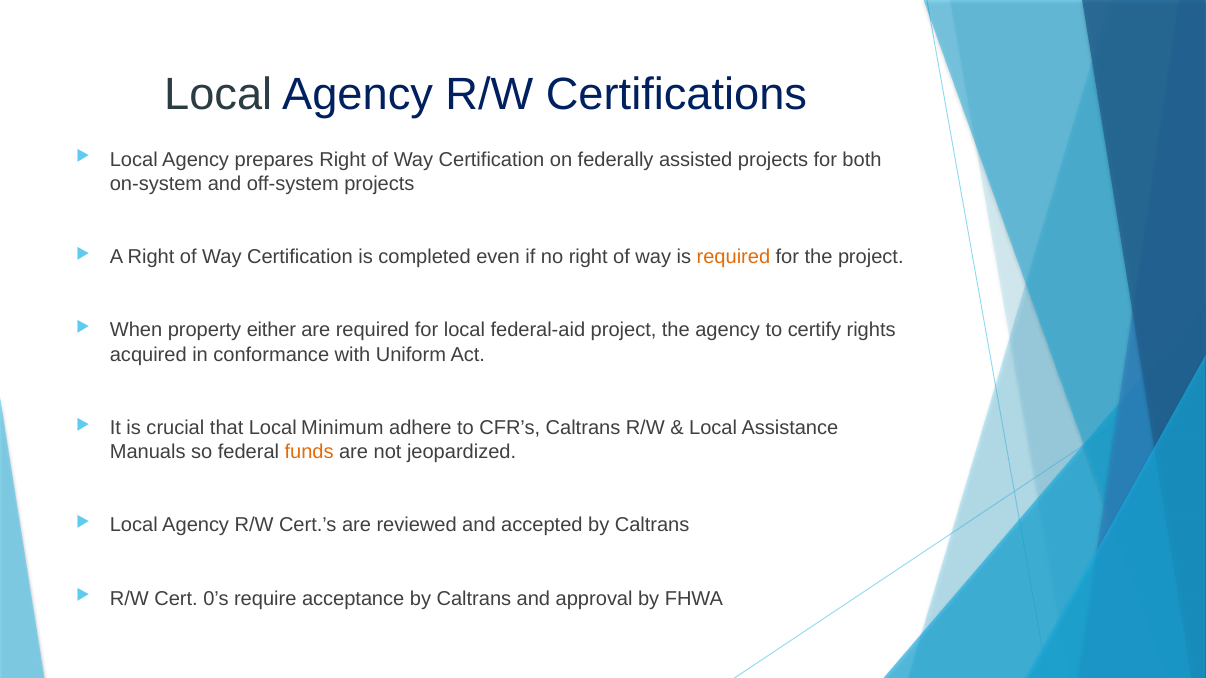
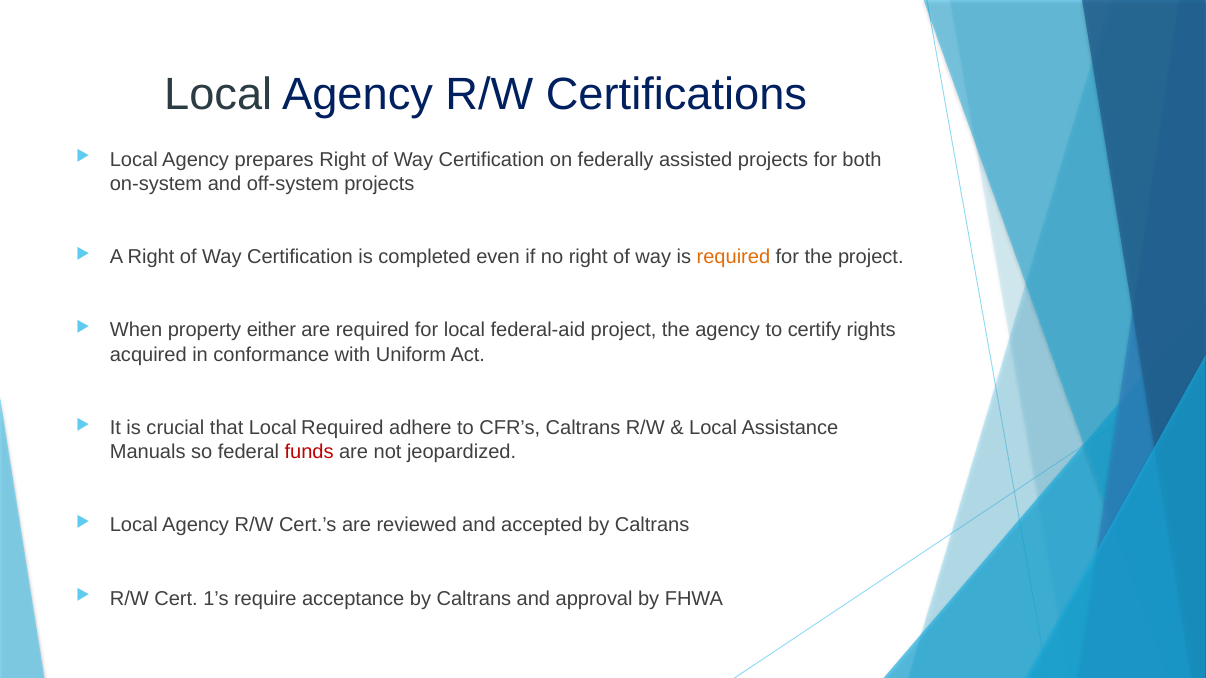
Local Minimum: Minimum -> Required (342, 428)
funds colour: orange -> red (309, 452)
0’s: 0’s -> 1’s (216, 599)
